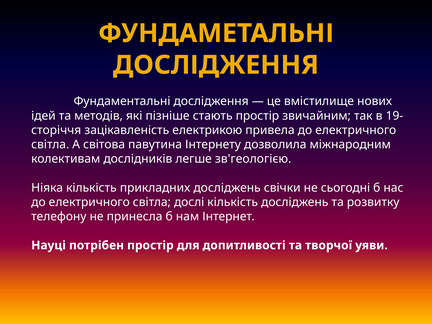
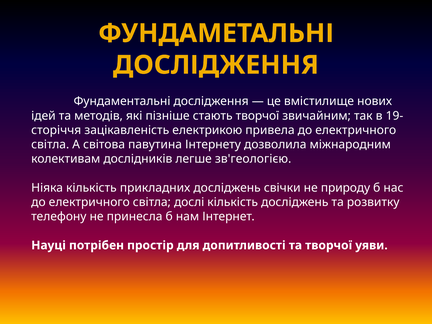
стають простір: простір -> творчої (257, 116)
сьогодні: сьогодні -> природу (346, 188)
